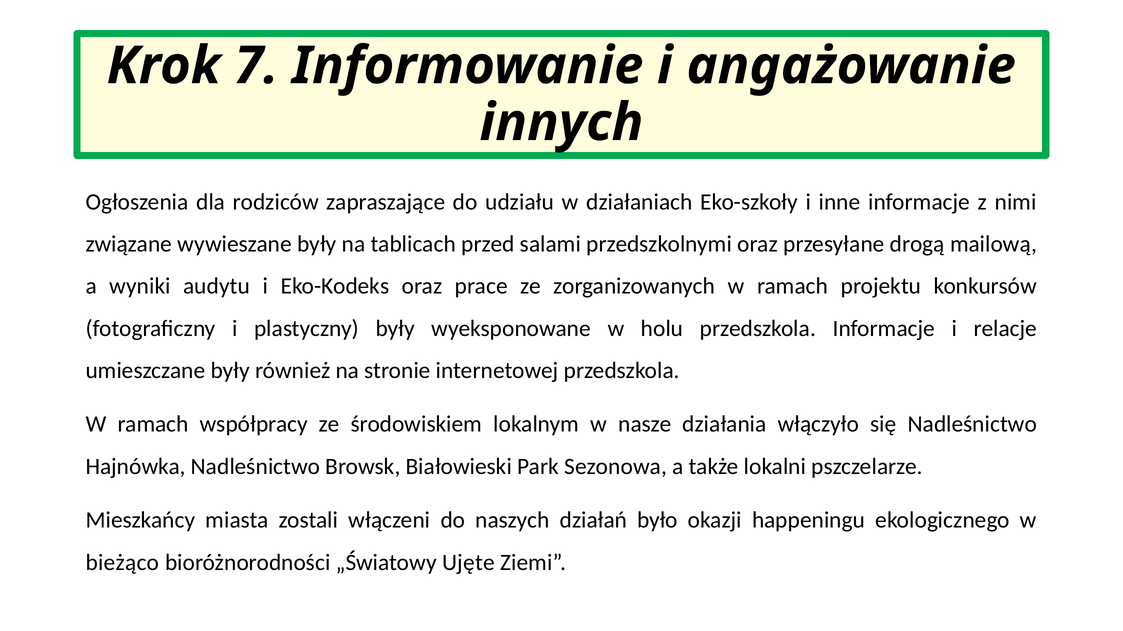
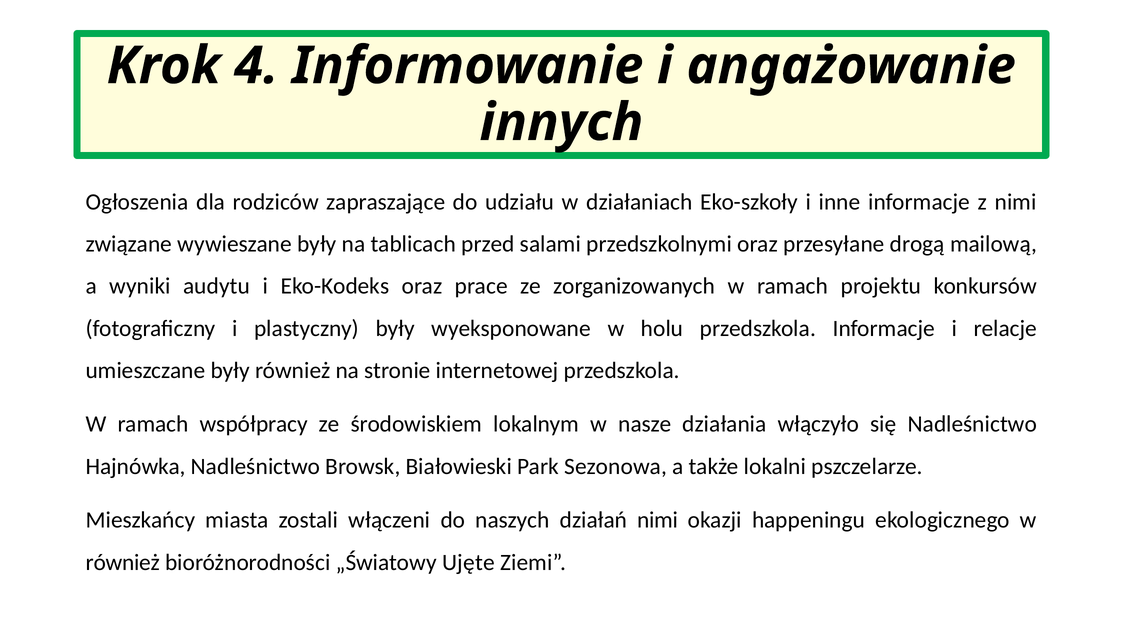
7: 7 -> 4 (256, 66)
działań było: było -> nimi (658, 521)
bieżąco: bieżąco -> również (123, 563)
